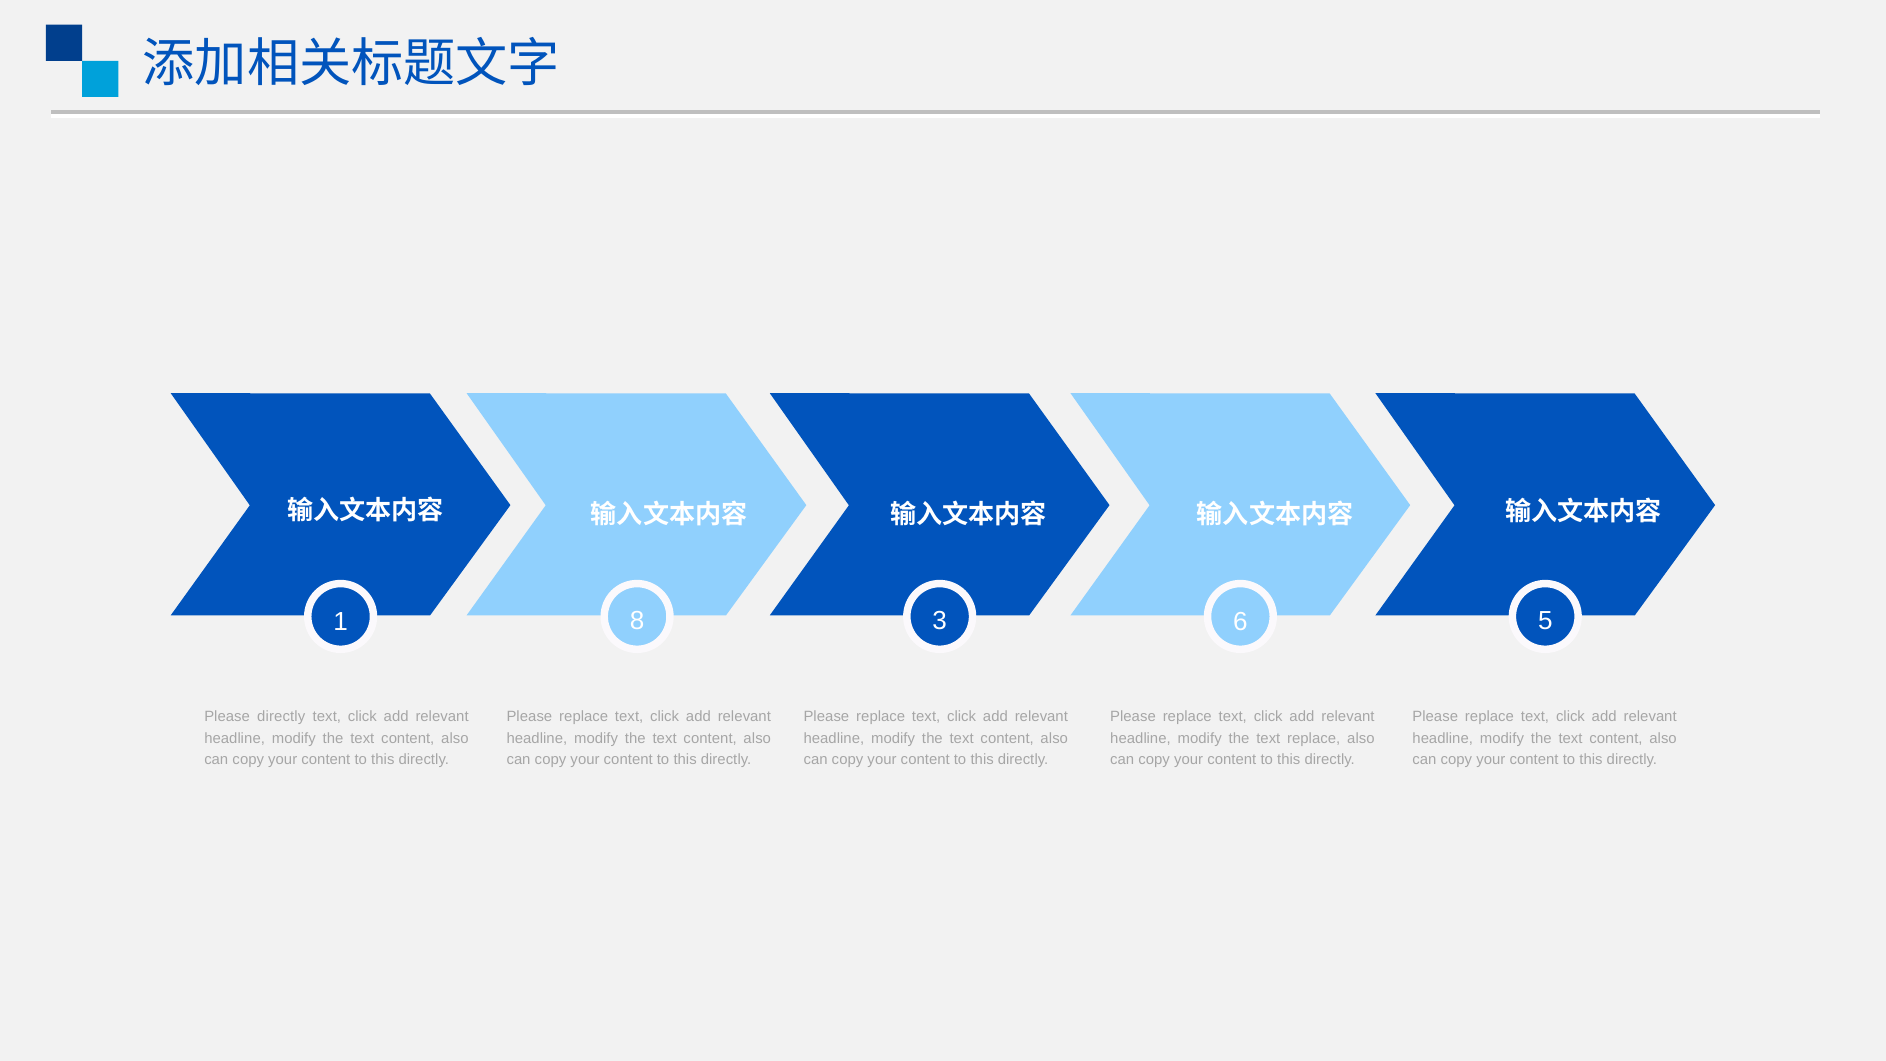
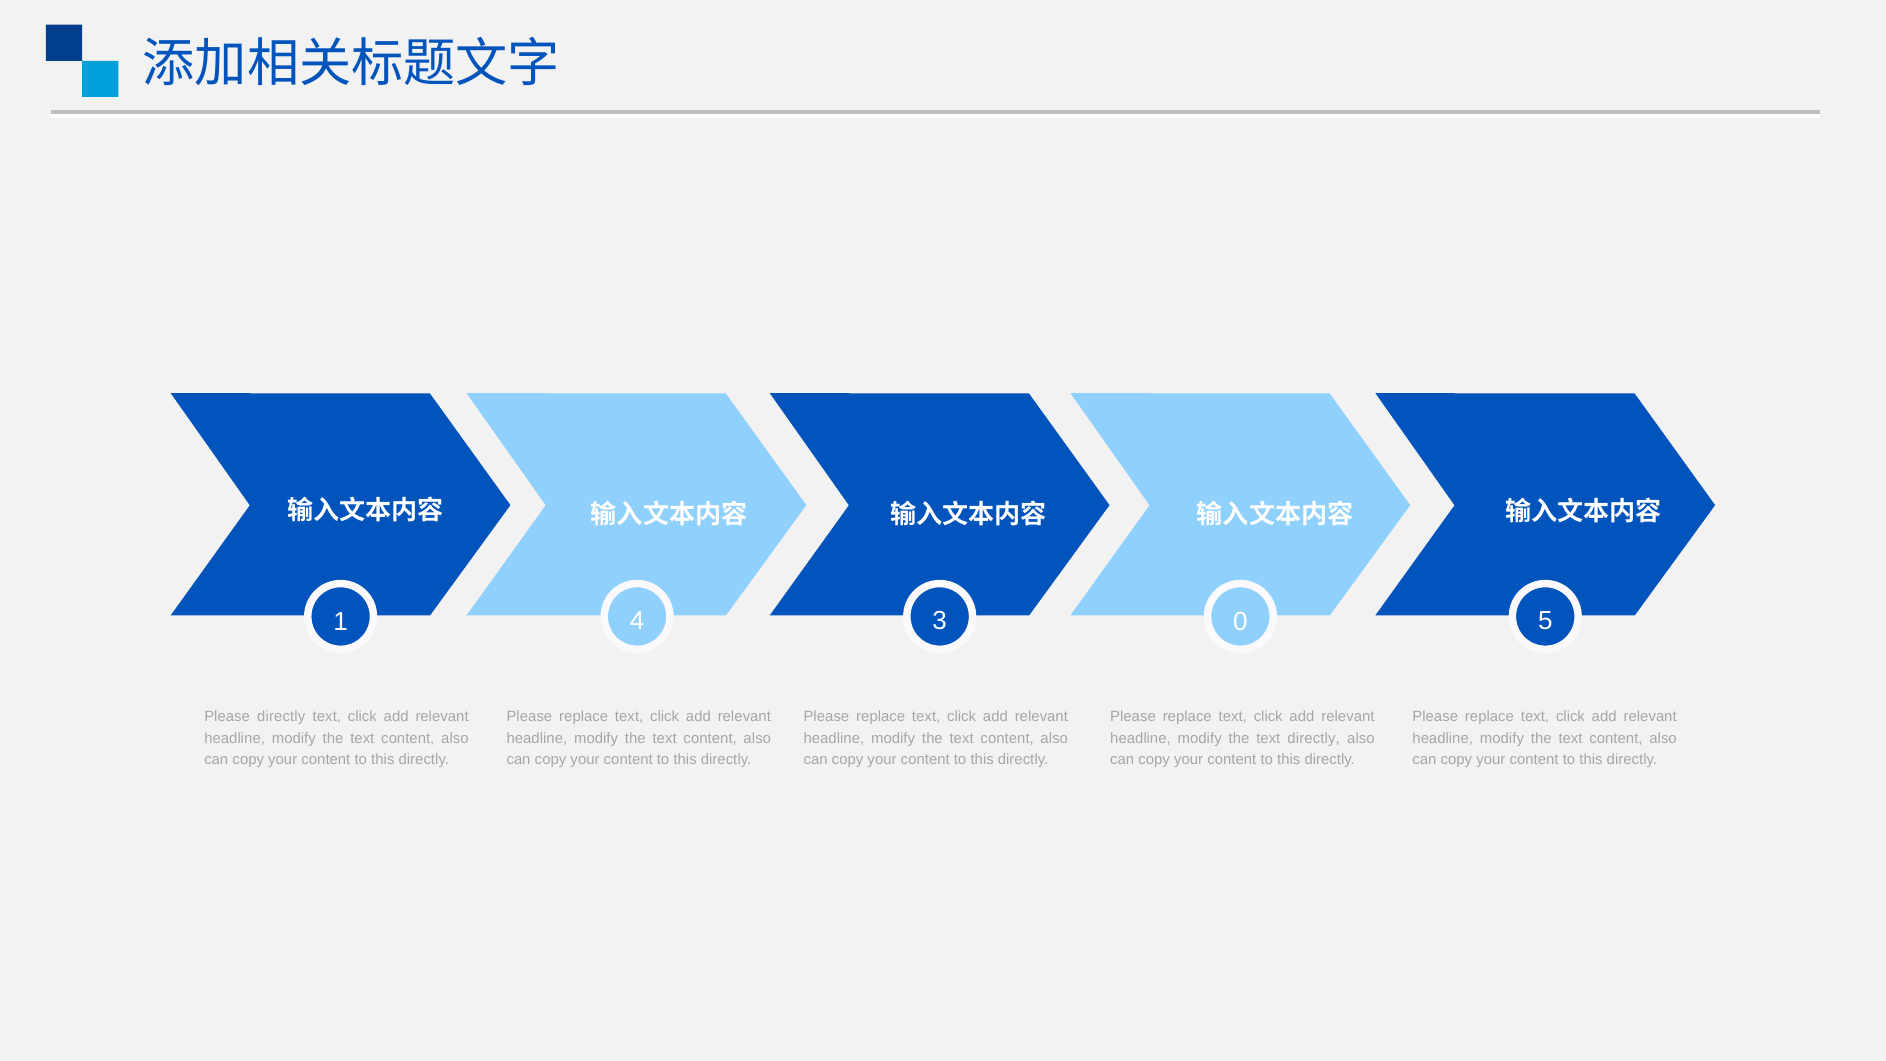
8: 8 -> 4 (637, 621)
6: 6 -> 0 (1240, 621)
text replace: replace -> directly (1314, 738)
